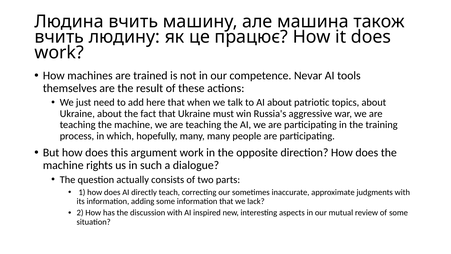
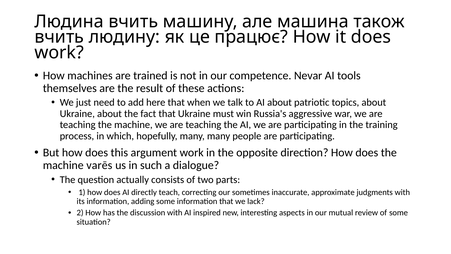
rights: rights -> varēs (99, 165)
